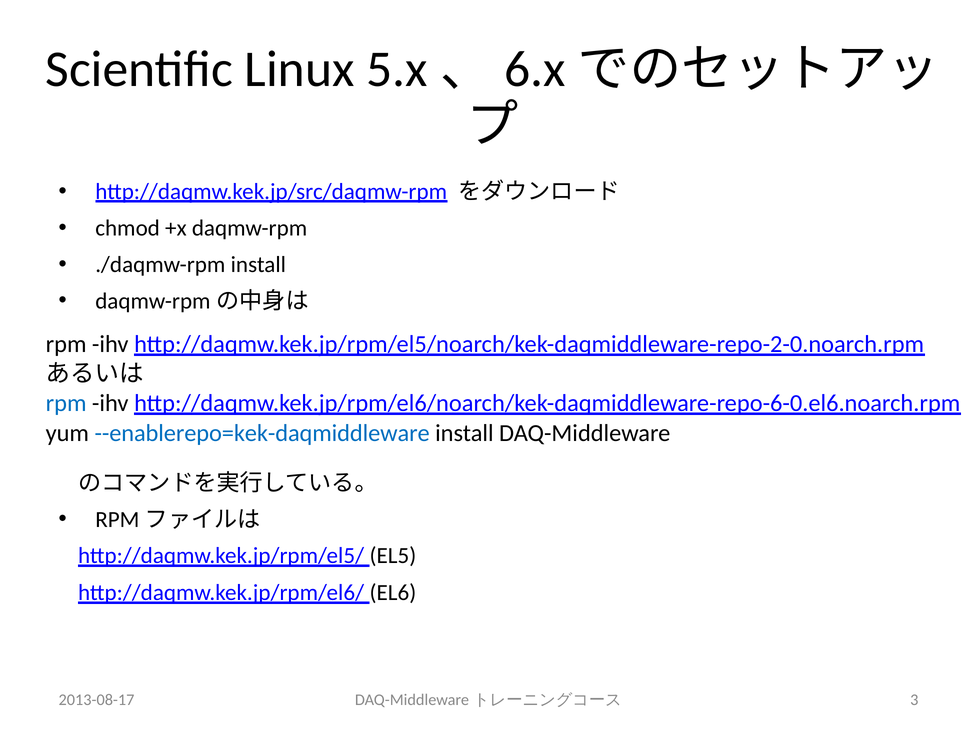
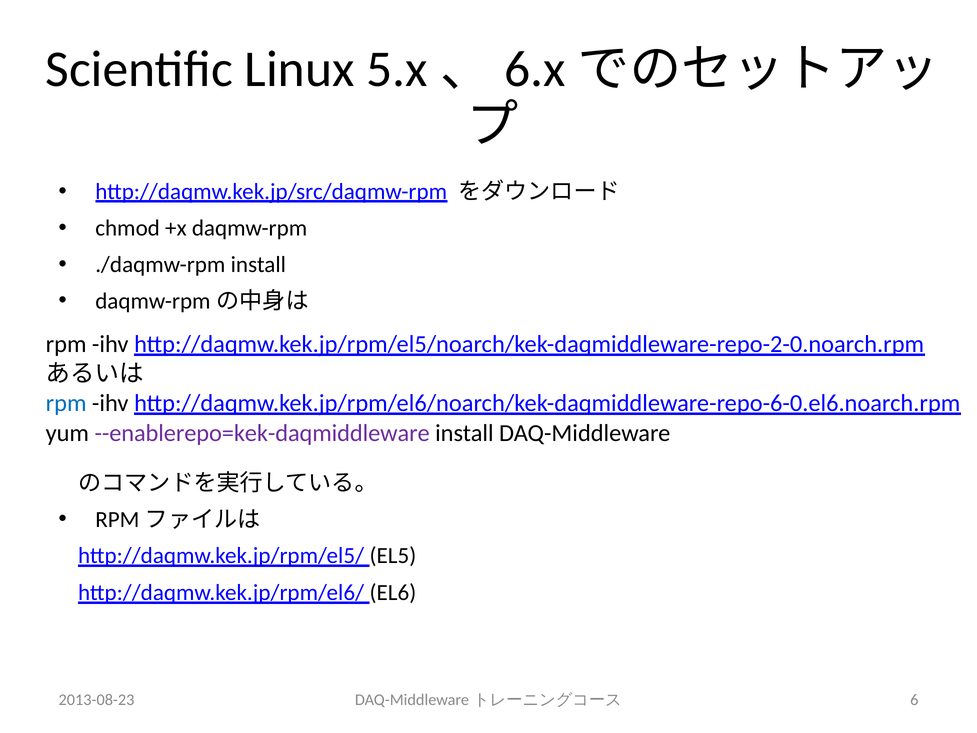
--enablerepo=kek-daqmiddleware colour: blue -> purple (262, 433)
2013-08-17: 2013-08-17 -> 2013-08-23 (97, 700)
3: 3 -> 6 (914, 700)
